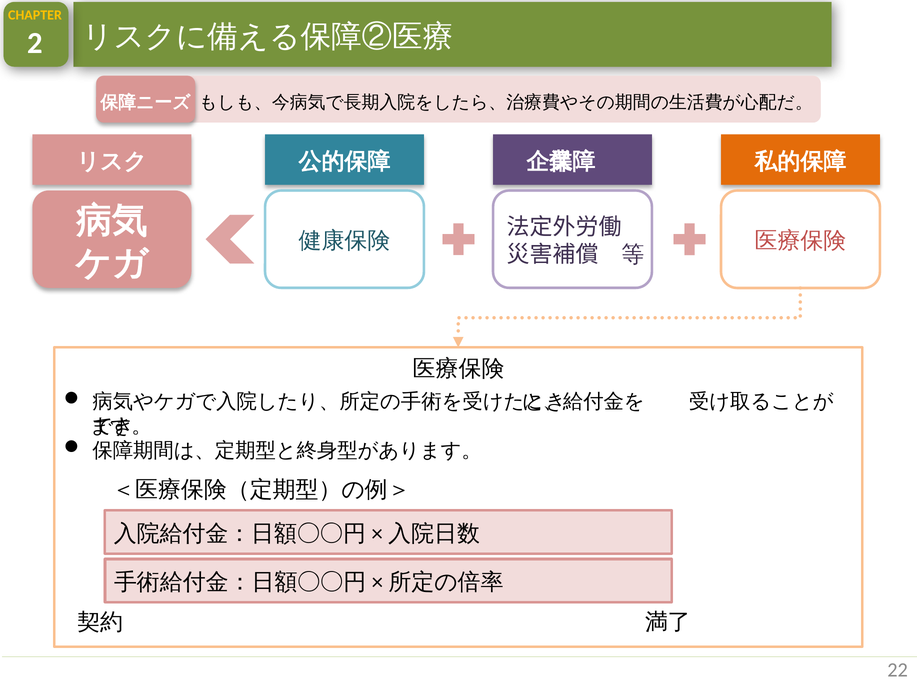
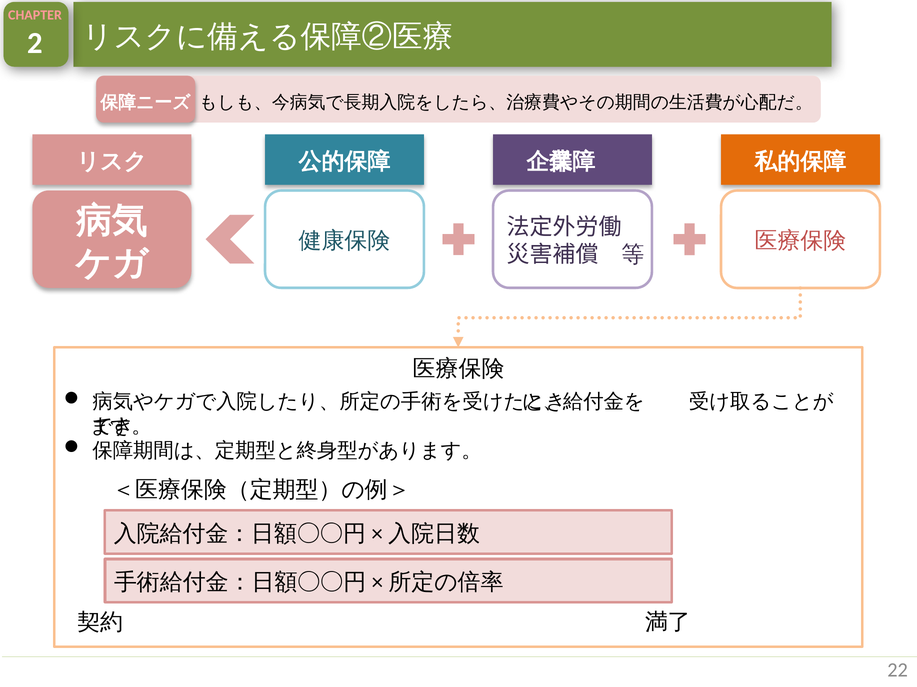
CHAPTER colour: yellow -> pink (35, 15)
